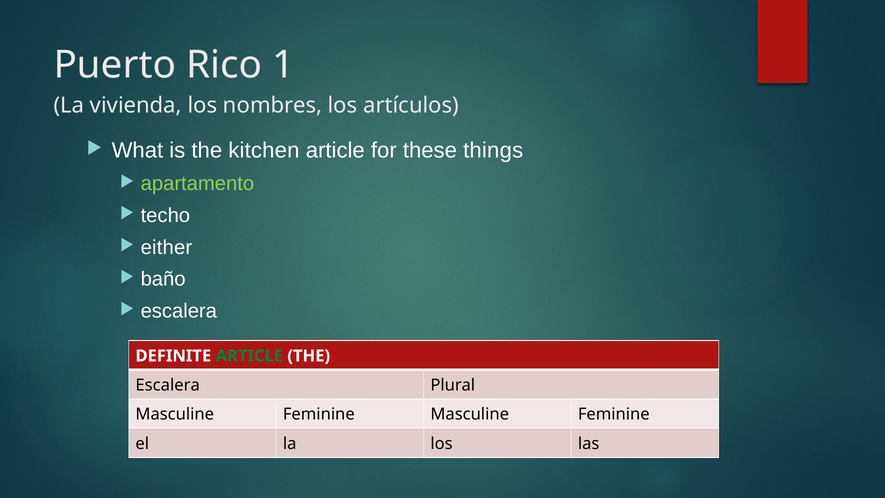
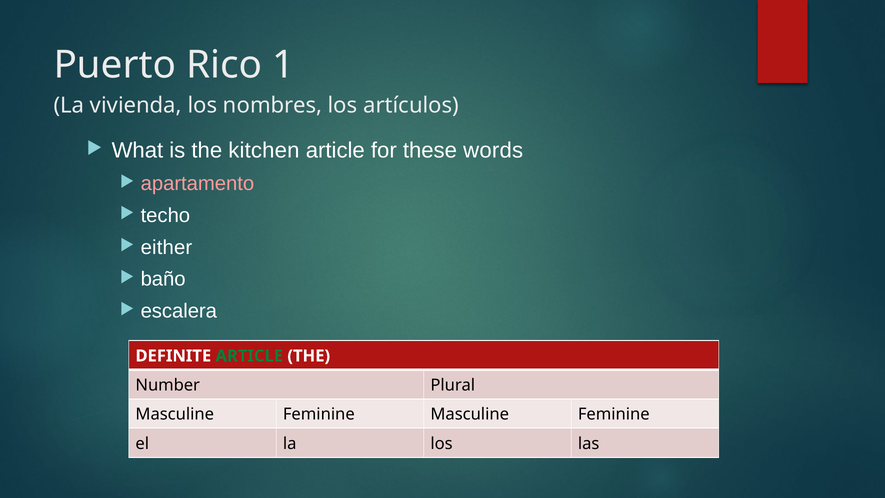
things: things -> words (493, 151)
apartamento colour: light green -> pink (197, 183)
Escalera: Escalera -> Number (168, 385)
